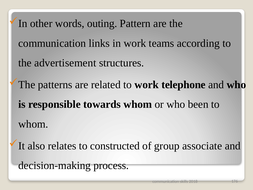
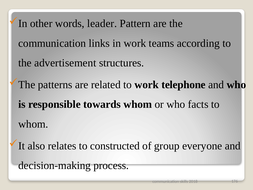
outing: outing -> leader (102, 24)
been: been -> facts (198, 104)
associate: associate -> everyone (202, 146)
